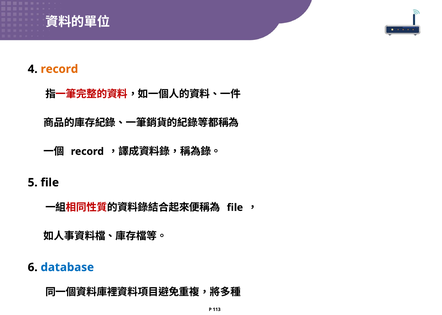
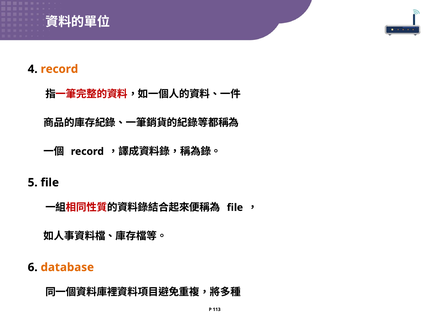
database colour: blue -> orange (67, 268)
